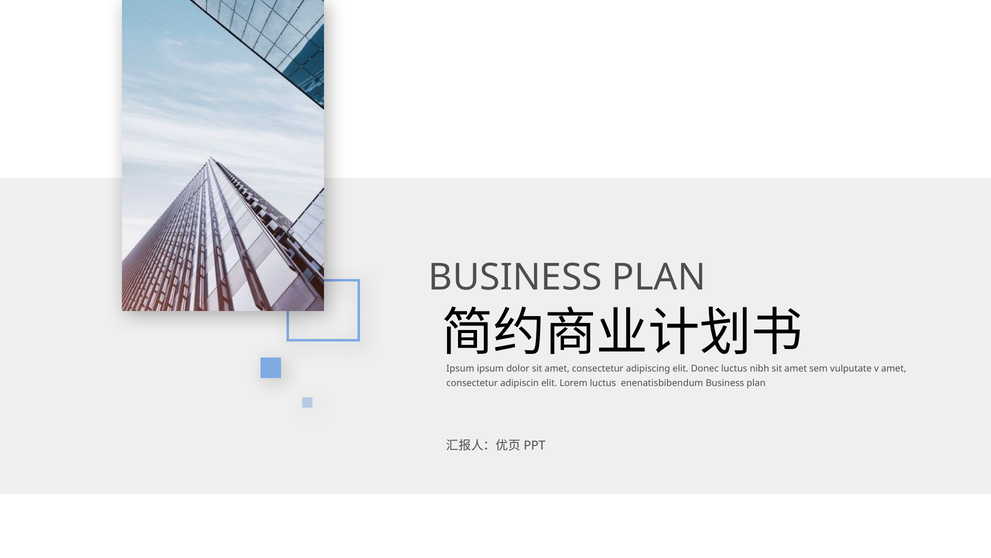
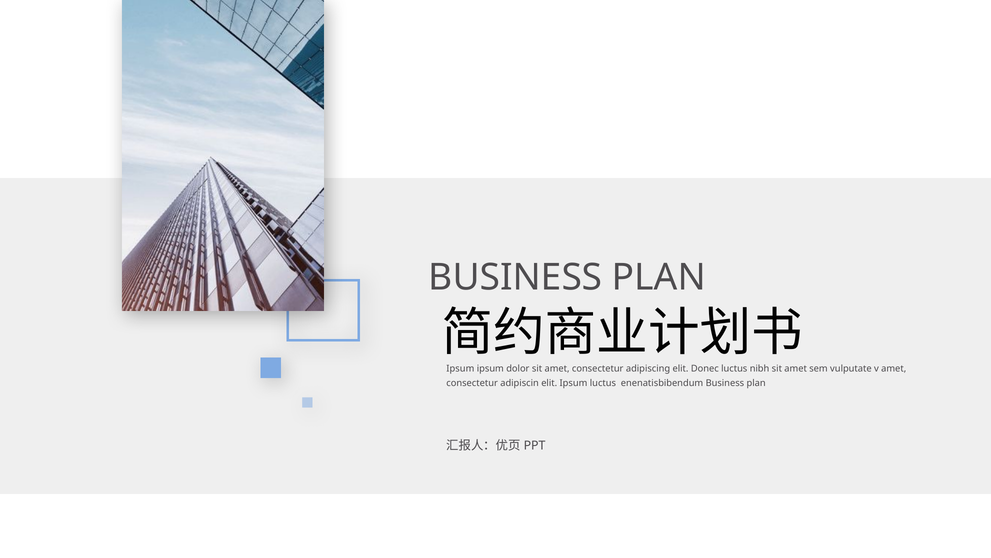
elit Lorem: Lorem -> Ipsum (573, 383)
